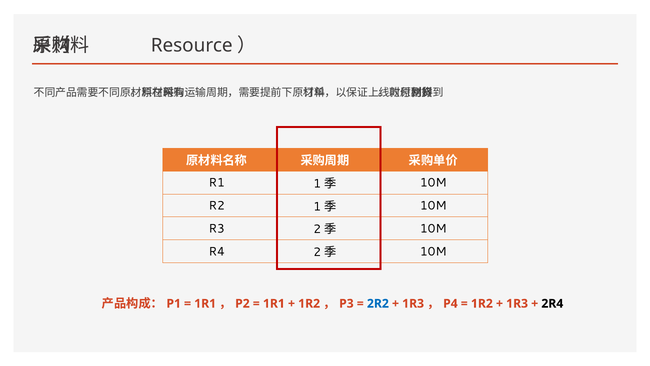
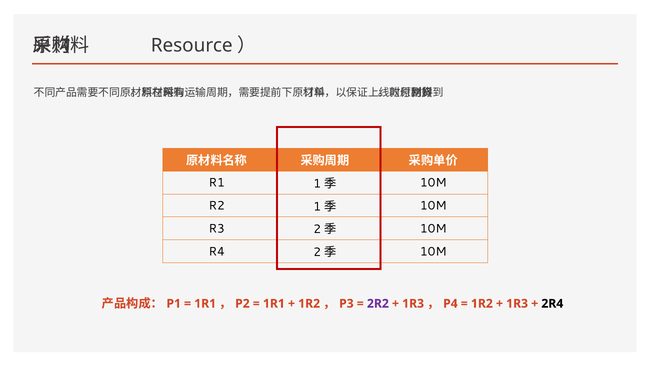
2R2 colour: blue -> purple (378, 303)
